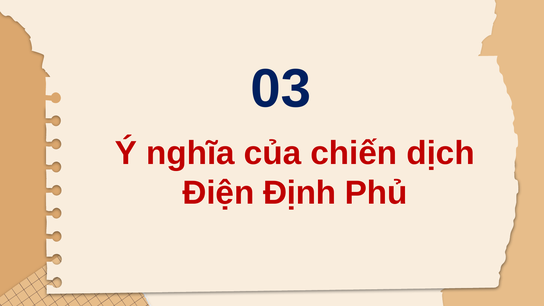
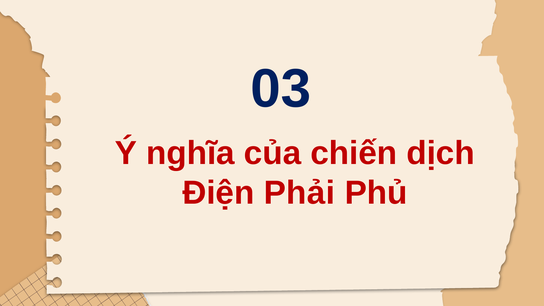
Định: Định -> Phải (299, 193)
